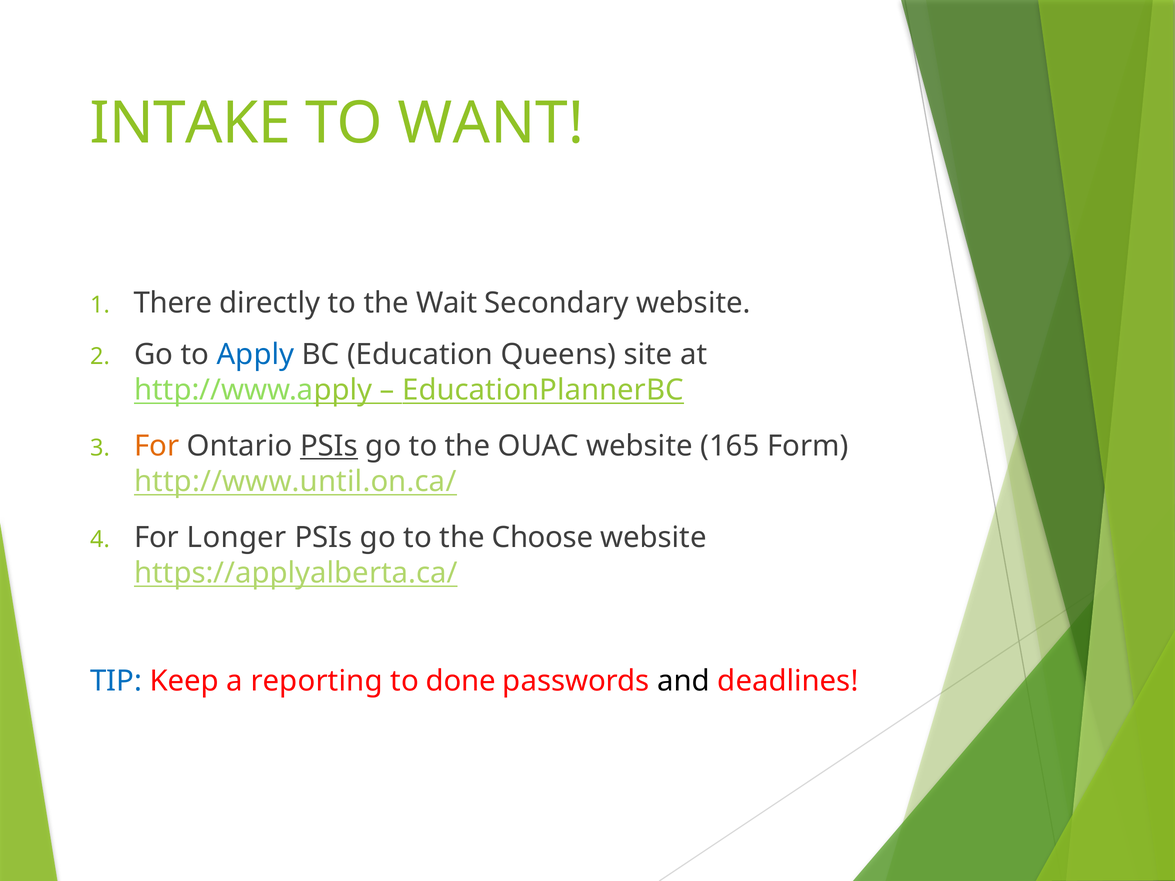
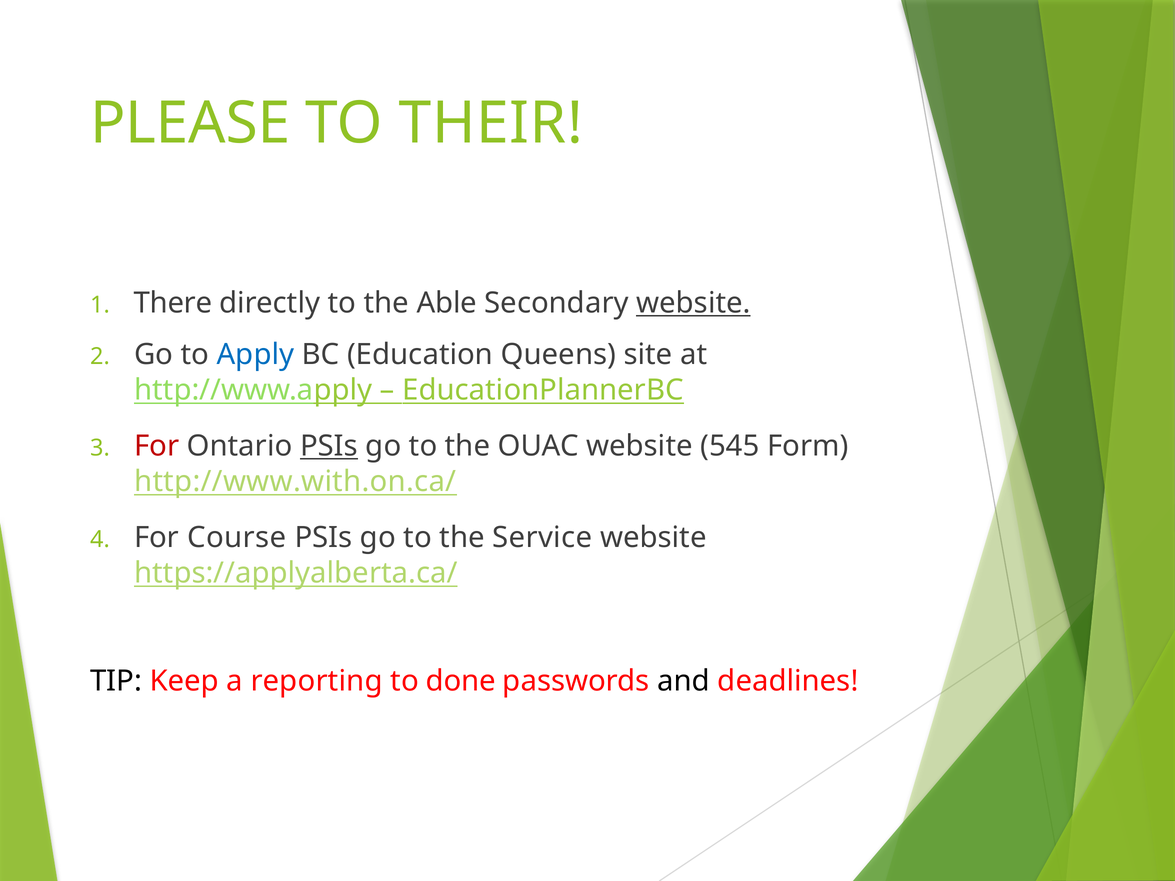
INTAKE: INTAKE -> PLEASE (190, 124)
WANT: WANT -> THEIR (491, 124)
Wait: Wait -> Able (447, 303)
website underline: none -> present (693, 303)
For colour: orange -> red (157, 446)
165: 165 -> 545 (730, 446)
http://www.until.on.ca/: http://www.until.on.ca/ -> http://www.with.on.ca/ (295, 482)
Longer: Longer -> Course (237, 538)
Choose: Choose -> Service (542, 538)
TIP colour: blue -> black (116, 681)
